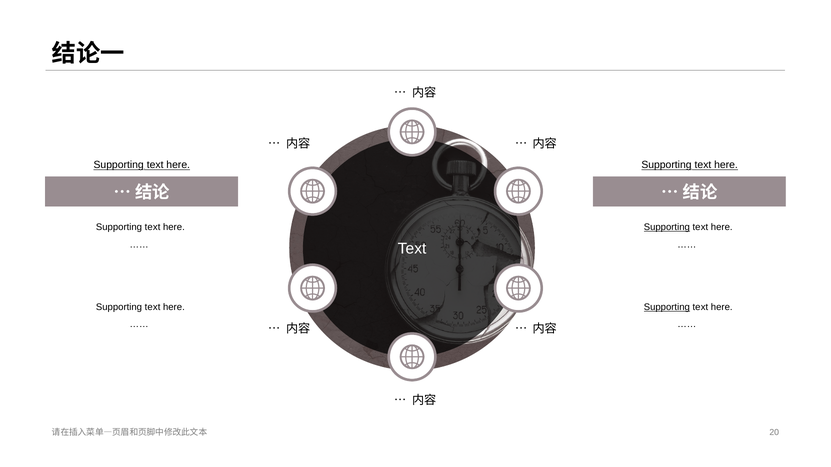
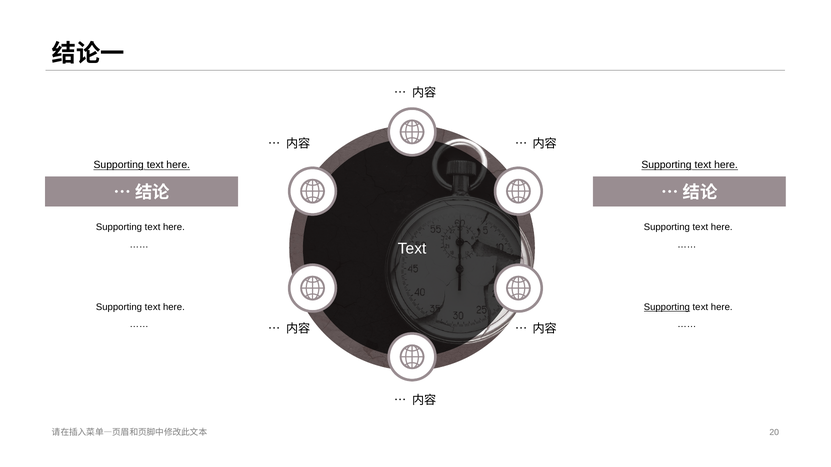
Supporting underline: present -> none (667, 228)
